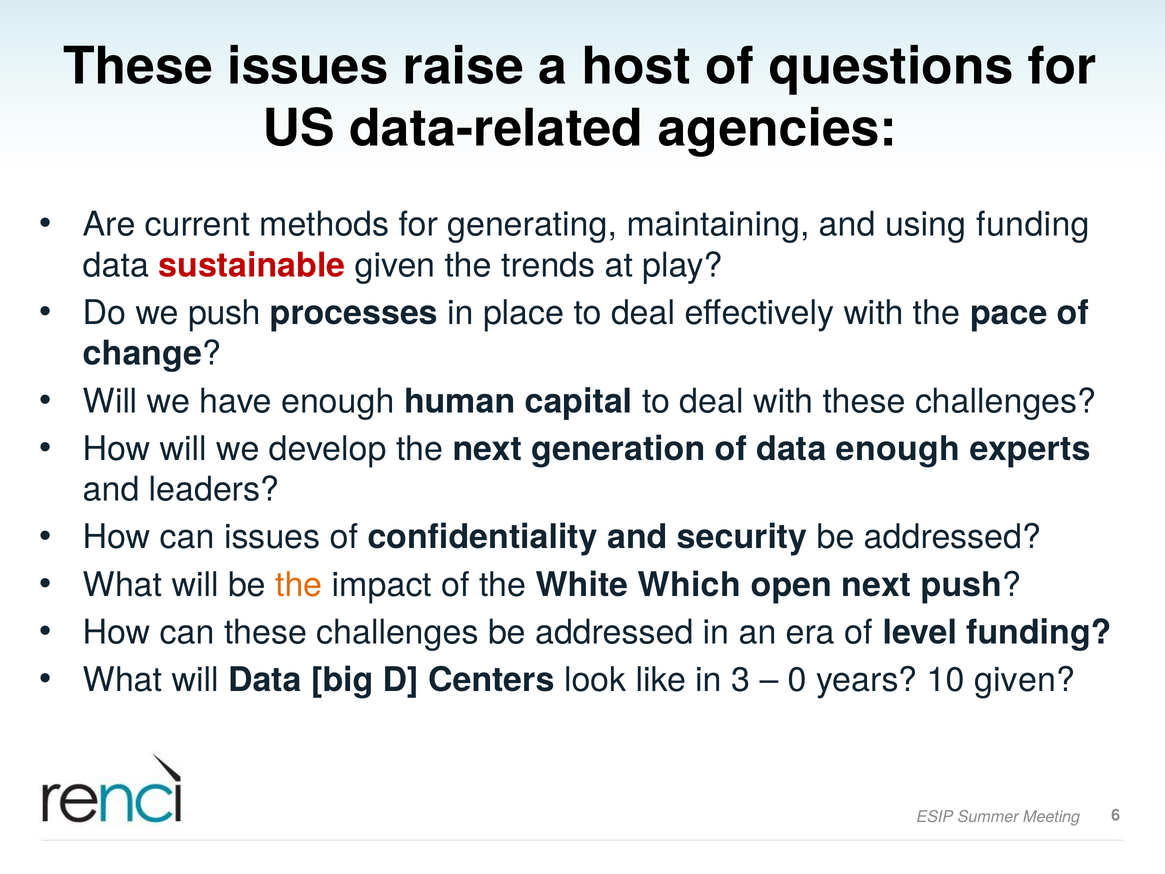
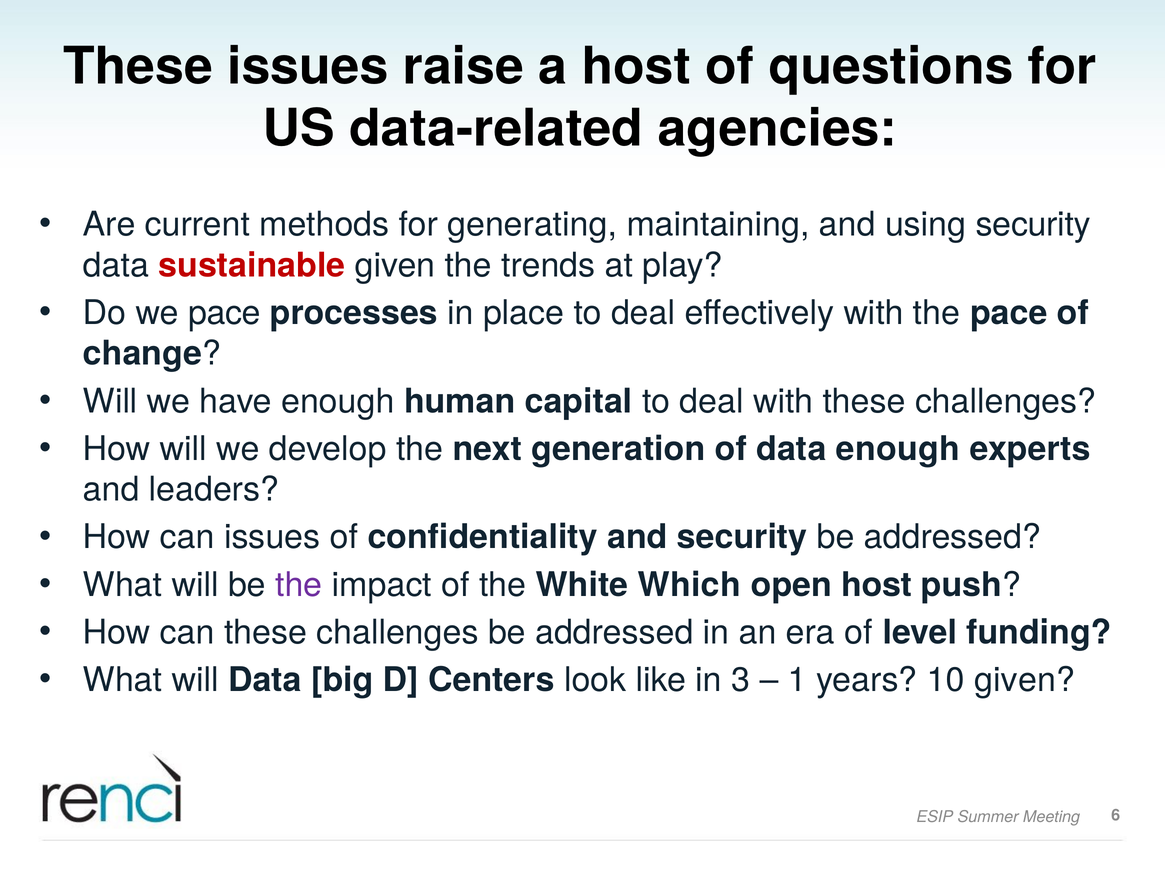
using funding: funding -> security (1033, 225)
we push: push -> pace (224, 313)
the colour: orange -> purple (299, 585)
open next: next -> host (877, 585)
0: 0 -> 1 (797, 680)
